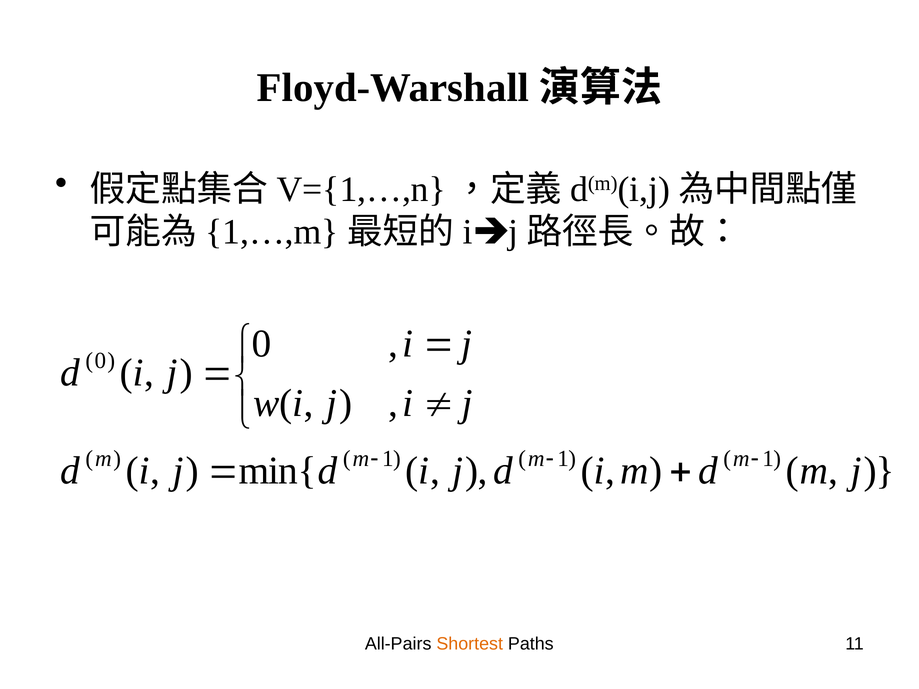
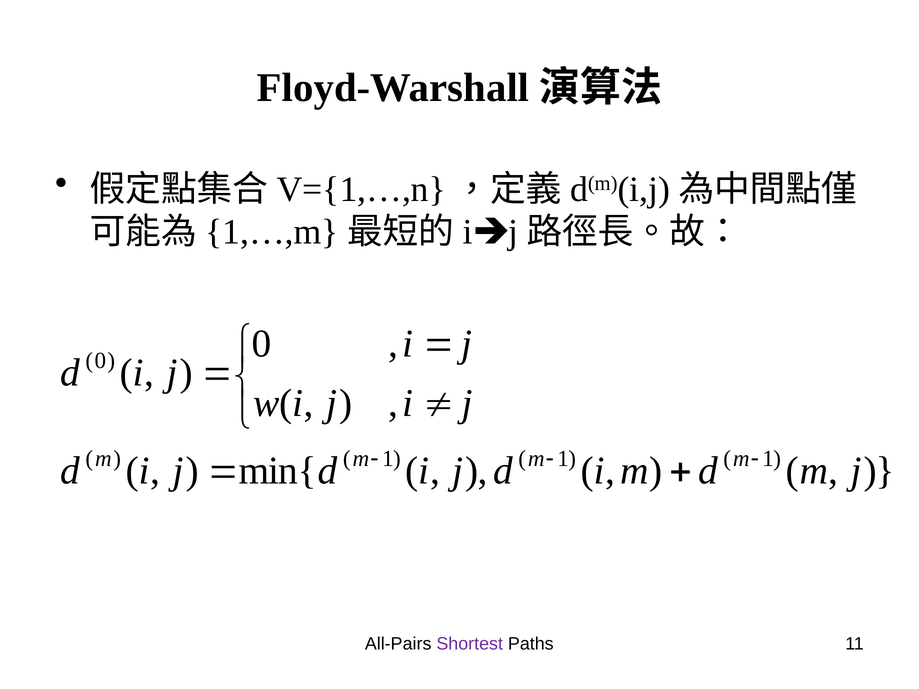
Shortest colour: orange -> purple (470, 644)
